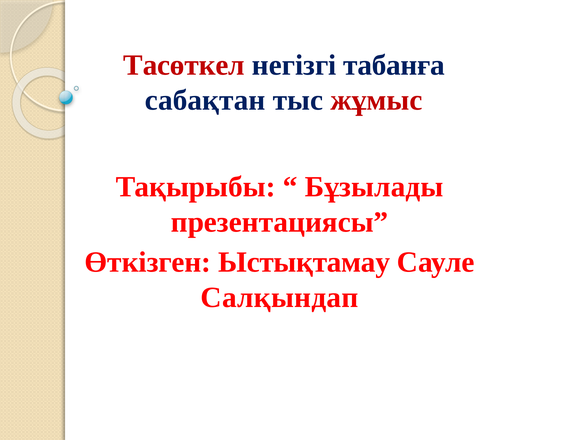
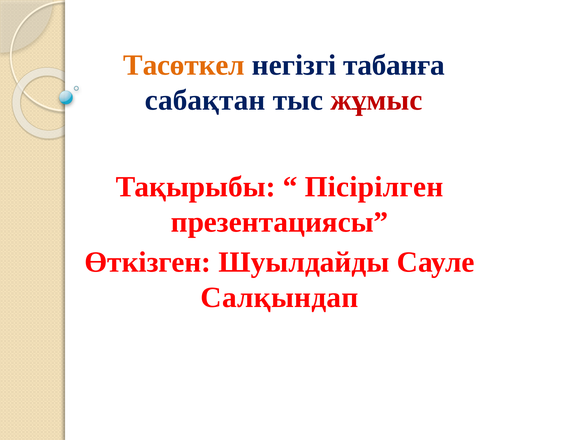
Тасөткел colour: red -> orange (184, 65)
Бұзылады: Бұзылады -> Пісірілген (374, 187)
Ыстықтамау: Ыстықтамау -> Шуылдайды (304, 262)
